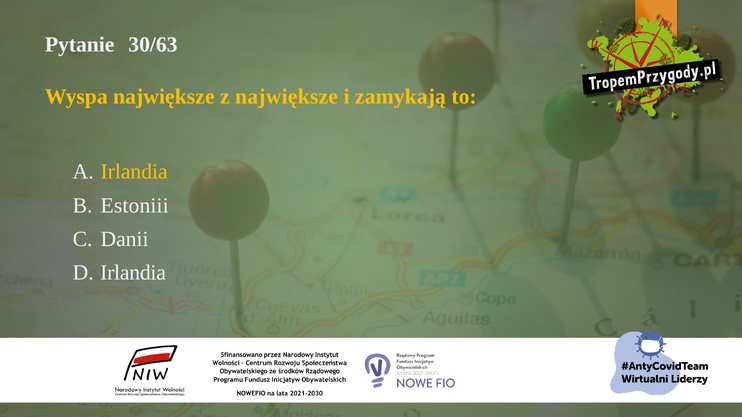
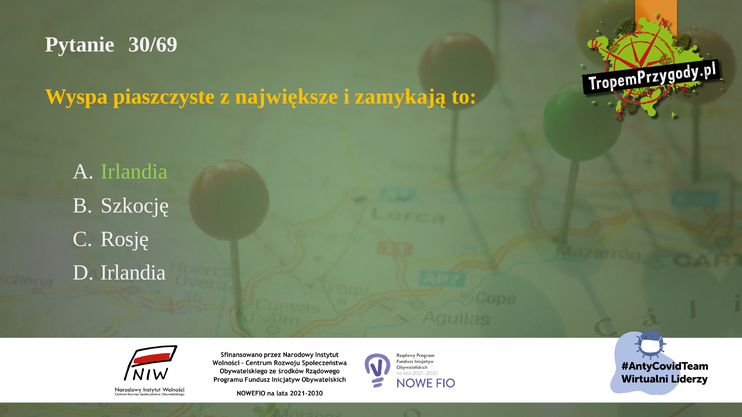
30/63: 30/63 -> 30/69 (153, 45)
Wyspa największe: największe -> piaszczyste (164, 97)
Irlandia colour: yellow -> light green (134, 172)
Estoniii: Estoniii -> Szkocję (135, 206)
Danii: Danii -> Rosję (125, 239)
